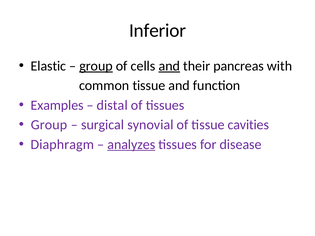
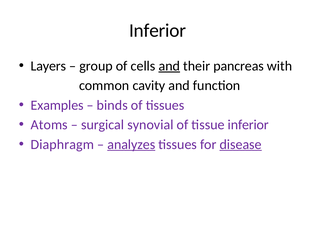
Elastic: Elastic -> Layers (48, 66)
group underline: present -> none (96, 66)
common tissue: tissue -> cavity (149, 86)
distal: distal -> binds (112, 105)
Group: Group -> Atoms (49, 125)
tissue cavities: cavities -> inferior (248, 125)
disease underline: none -> present (241, 145)
